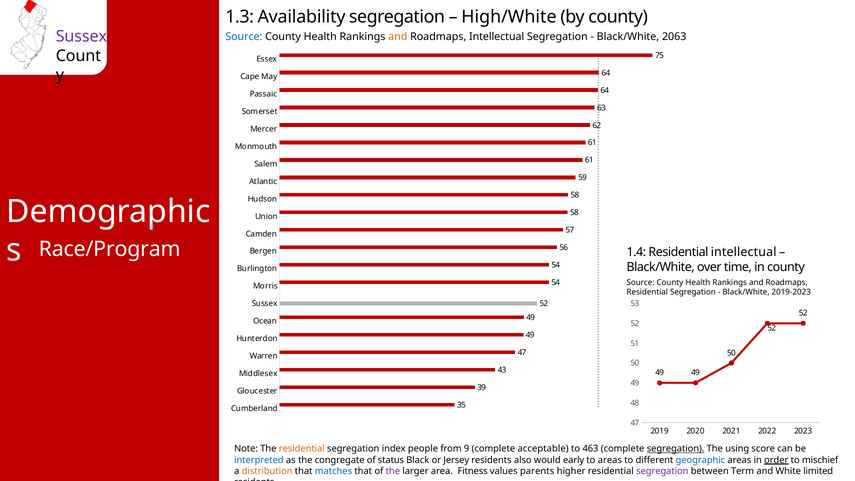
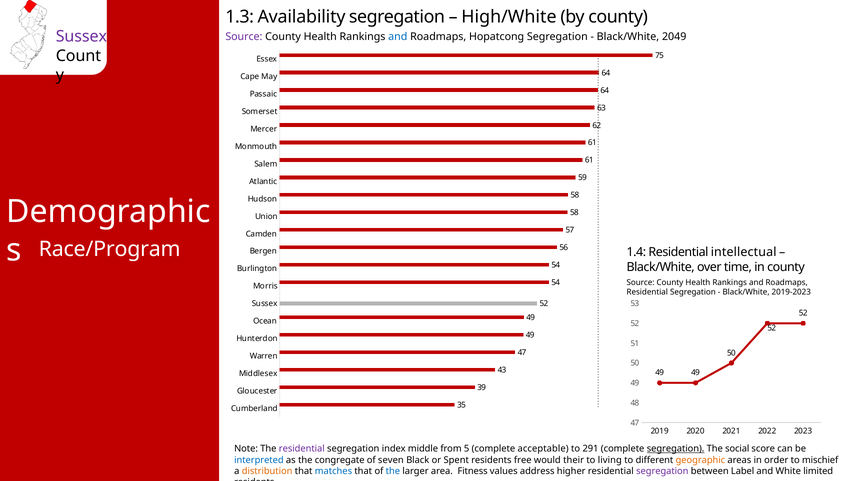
Source colour: blue -> purple (244, 37)
and colour: orange -> blue (398, 37)
Roadmaps Intellectual: Intellectual -> Hopatcong (497, 37)
2063: 2063 -> 2049 (674, 37)
residential colour: orange -> purple (302, 449)
people: people -> middle (423, 449)
9: 9 -> 5 (467, 449)
463: 463 -> 291 (590, 449)
using: using -> social (737, 449)
status: status -> seven (391, 460)
Jersey: Jersey -> Spent (456, 460)
also: also -> free (523, 460)
early: early -> their (574, 460)
to areas: areas -> living (610, 460)
geographic colour: blue -> orange (700, 460)
order underline: present -> none (776, 460)
the colour: purple -> blue (393, 471)
parents: parents -> address (537, 471)
Term: Term -> Label (743, 471)
